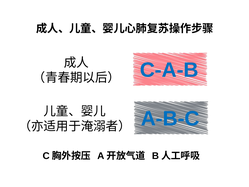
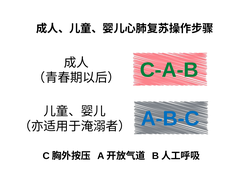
C-A-B colour: blue -> green (169, 70)
